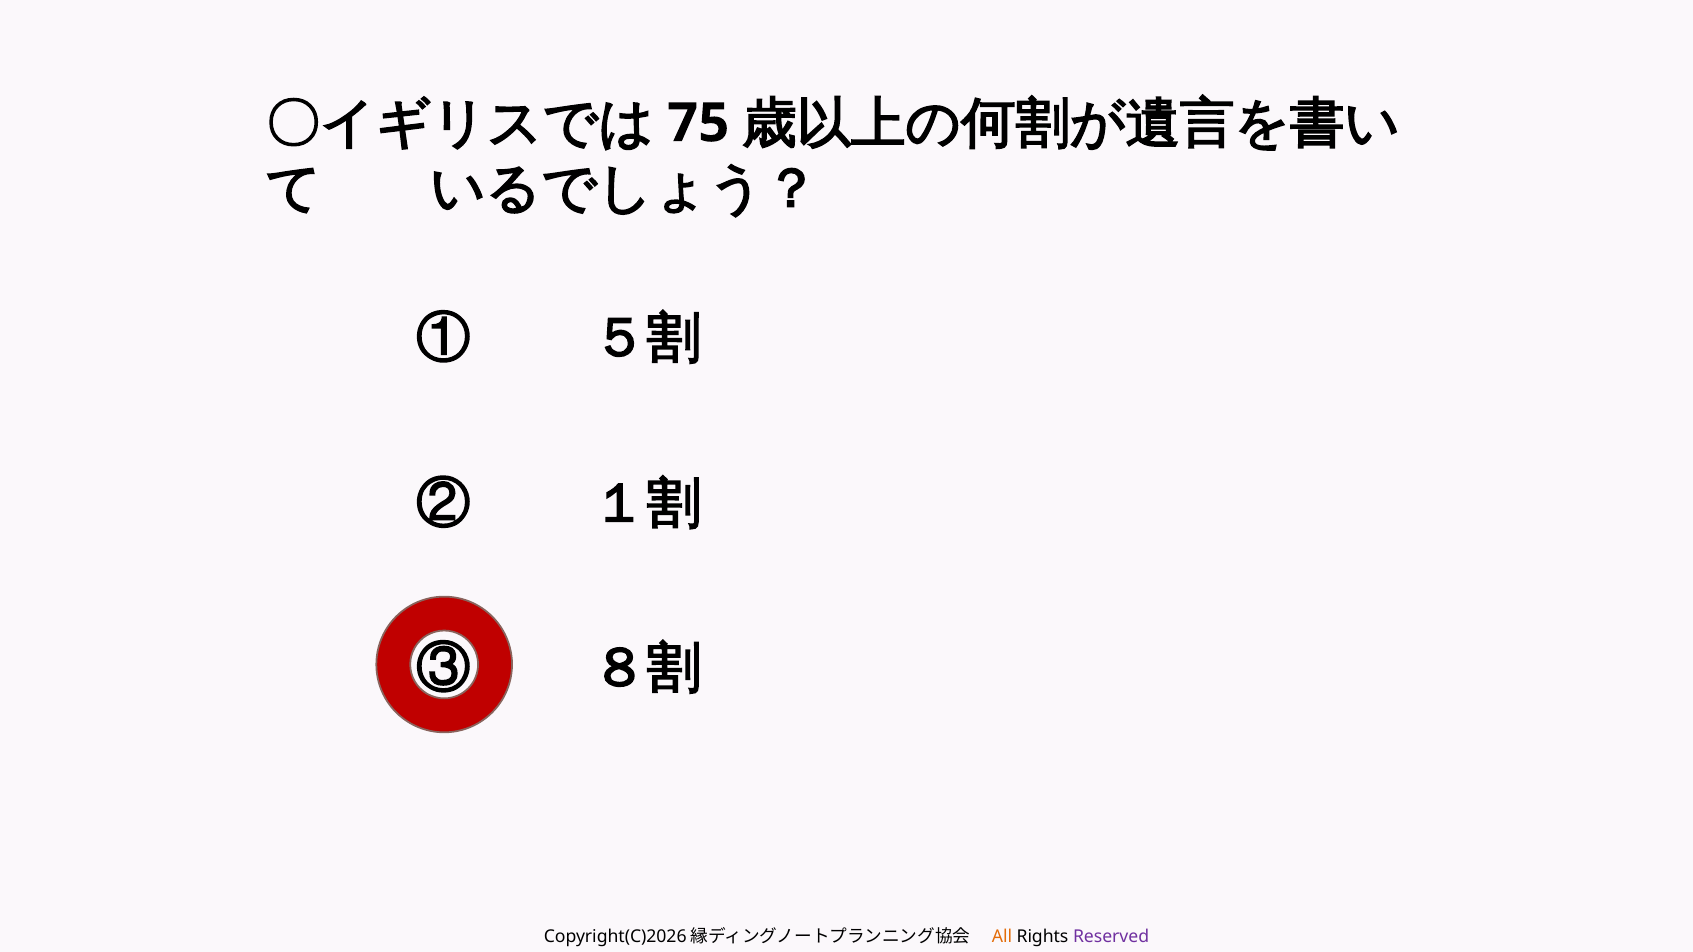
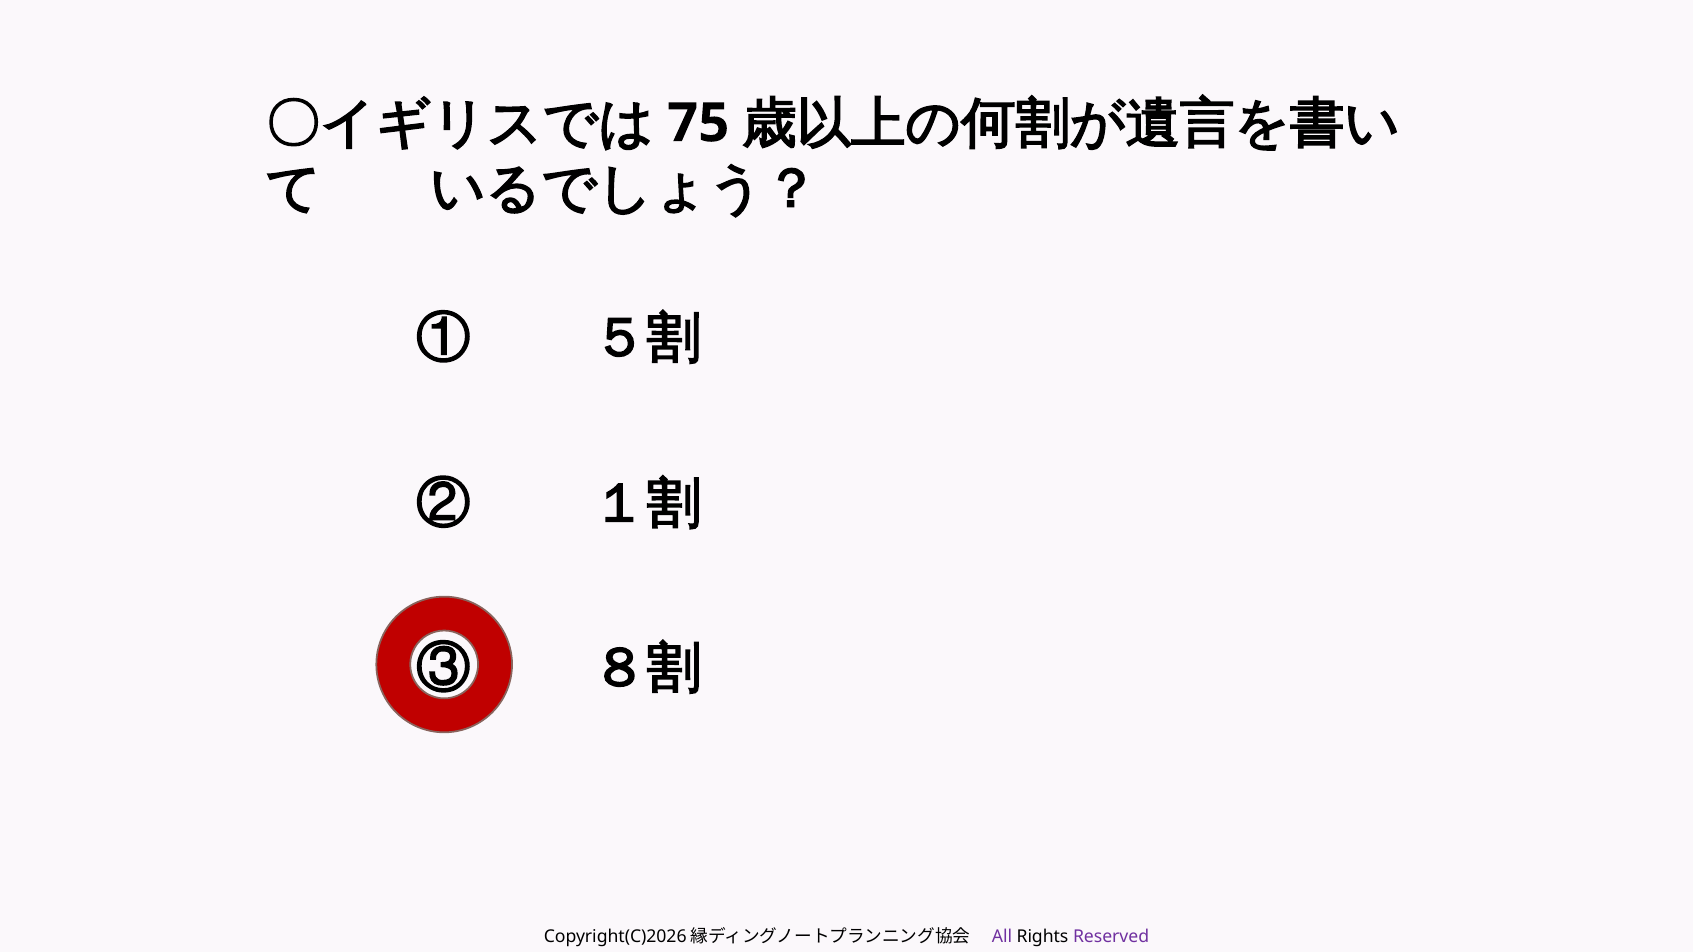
All colour: orange -> purple (1002, 937)
